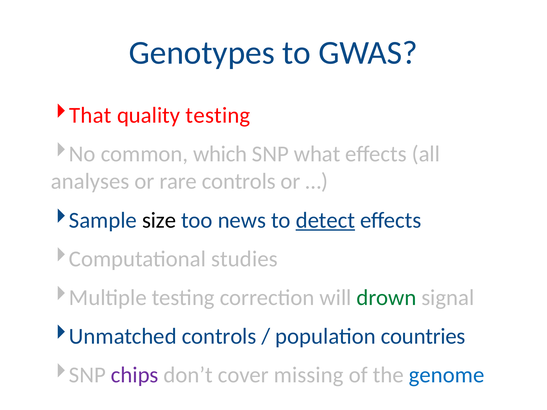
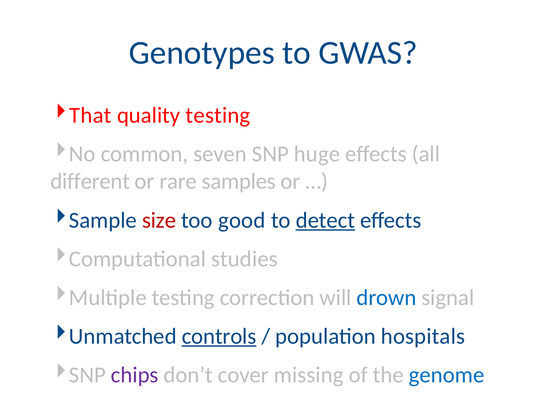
which: which -> seven (220, 154)
what: what -> huge (317, 154)
analyses: analyses -> different (90, 182)
rare controls: controls -> samples (239, 182)
size colour: black -> red (159, 220)
news: news -> good (242, 220)
drown colour: green -> blue (386, 298)
controls underline: none -> present (219, 337)
countries: countries -> hospitals (423, 337)
